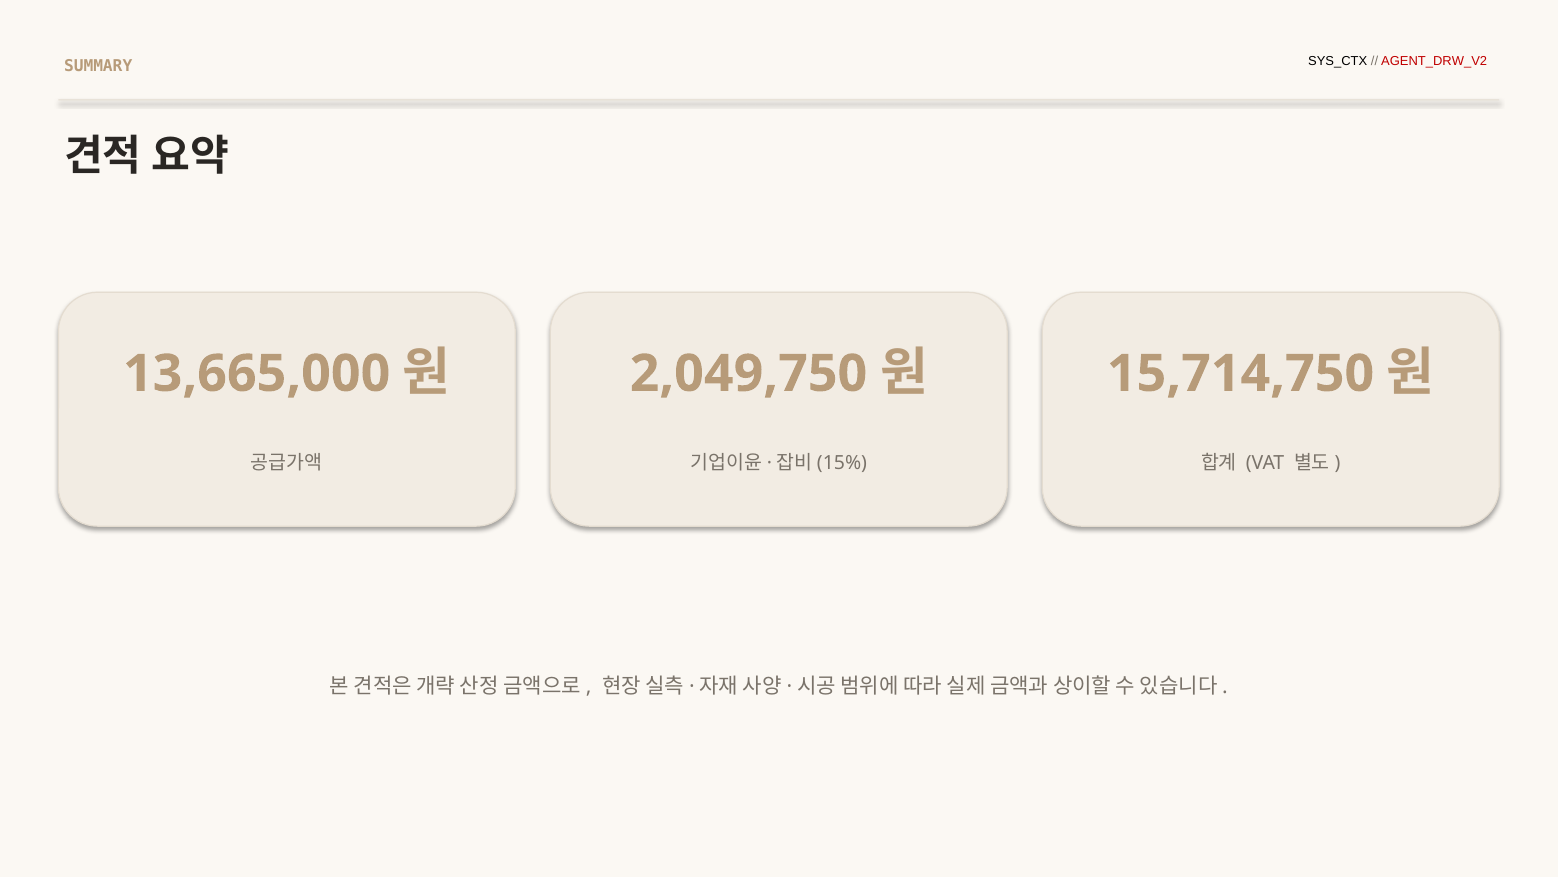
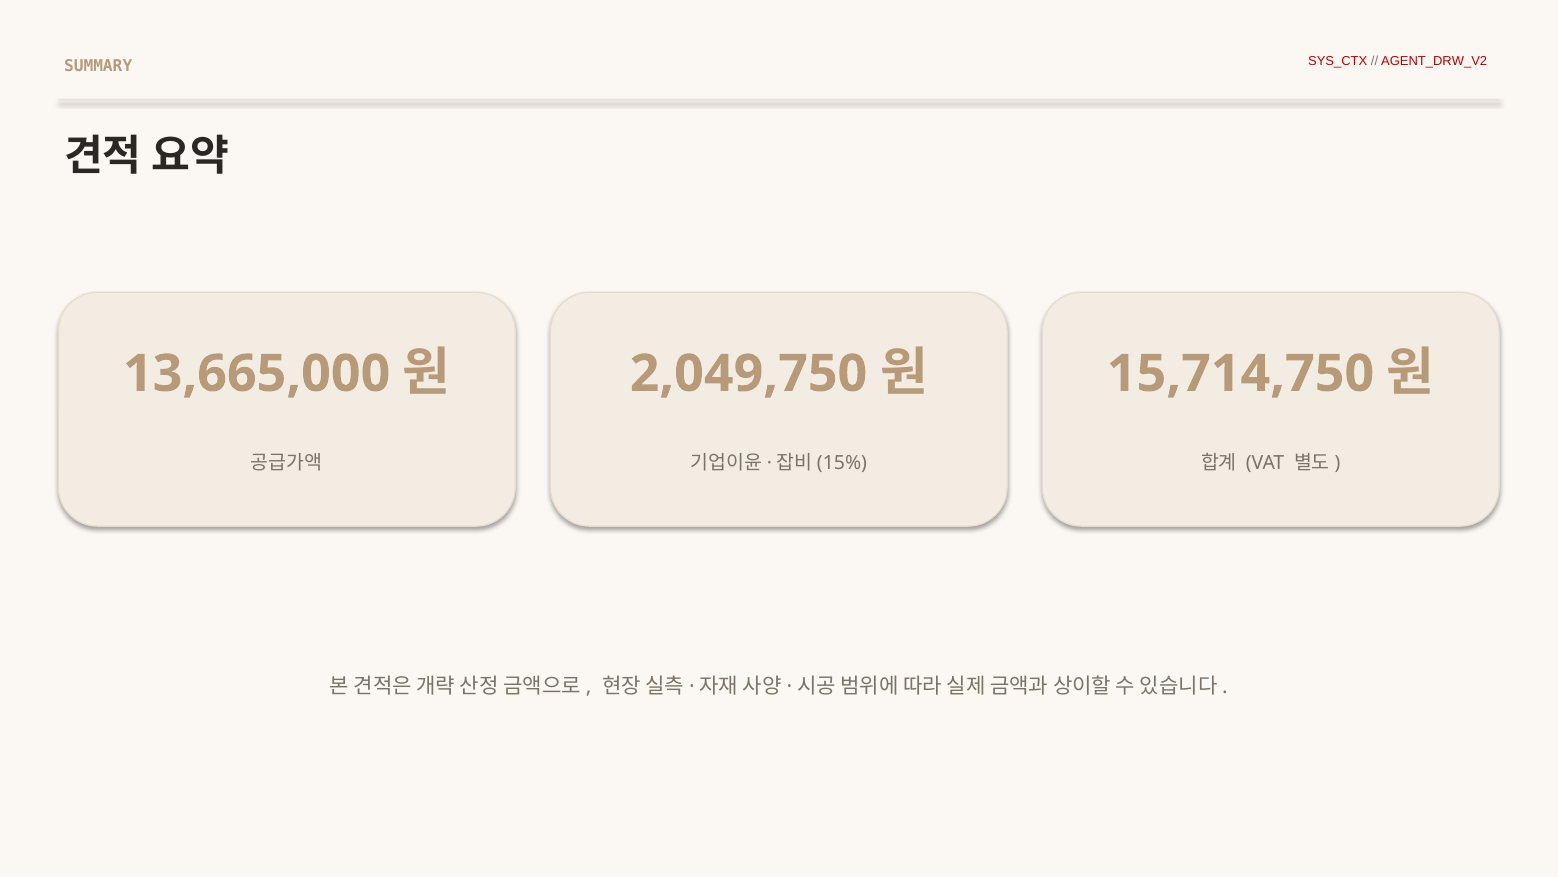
SYS_CTX colour: black -> red (1338, 61)
